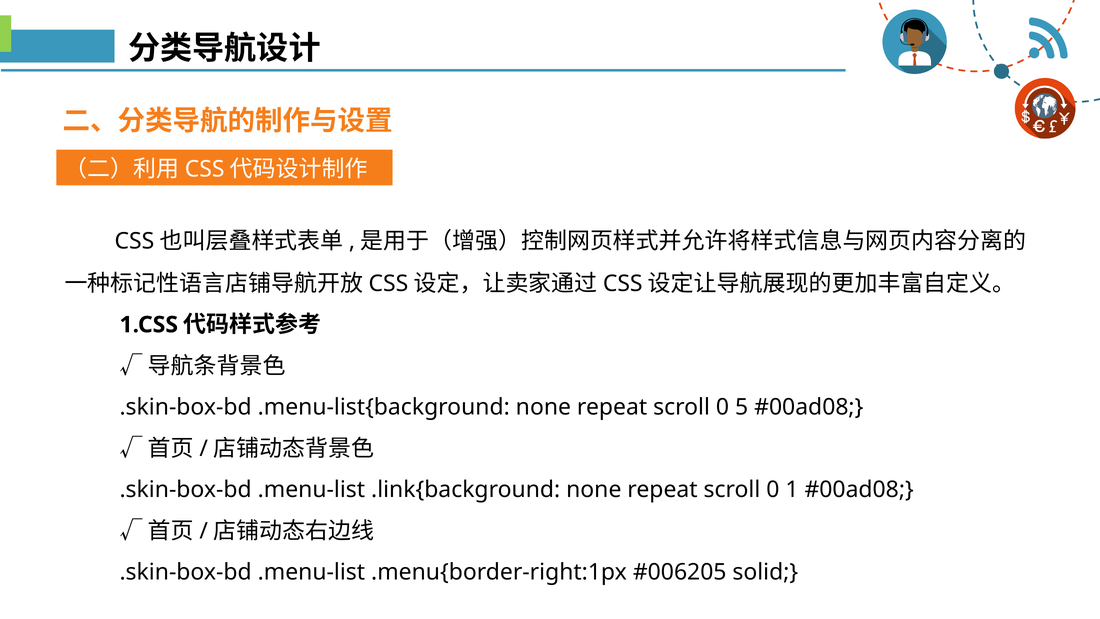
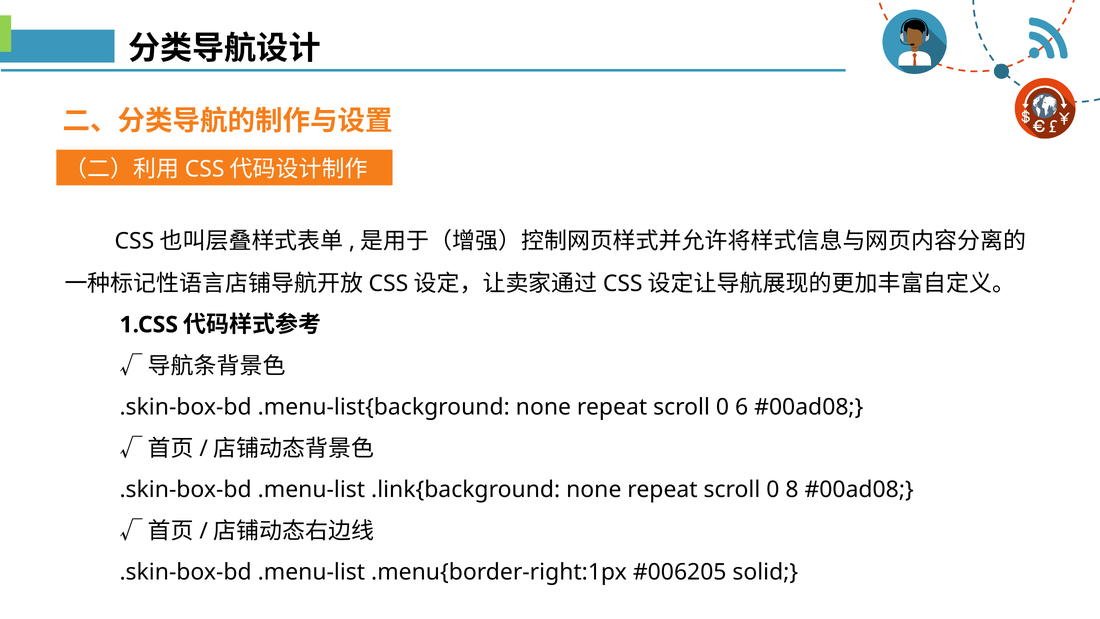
5: 5 -> 6 (742, 407)
1: 1 -> 8 (792, 490)
